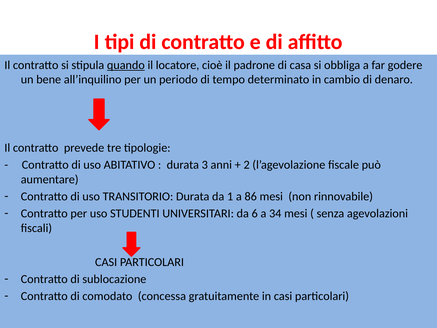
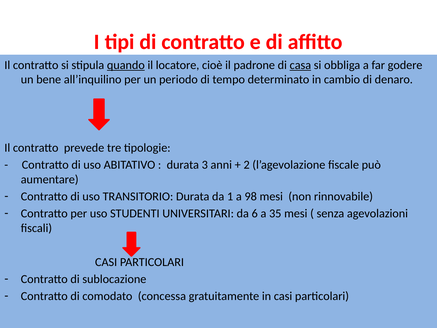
casa underline: none -> present (300, 65)
86: 86 -> 98 (251, 196)
34: 34 -> 35 (275, 213)
